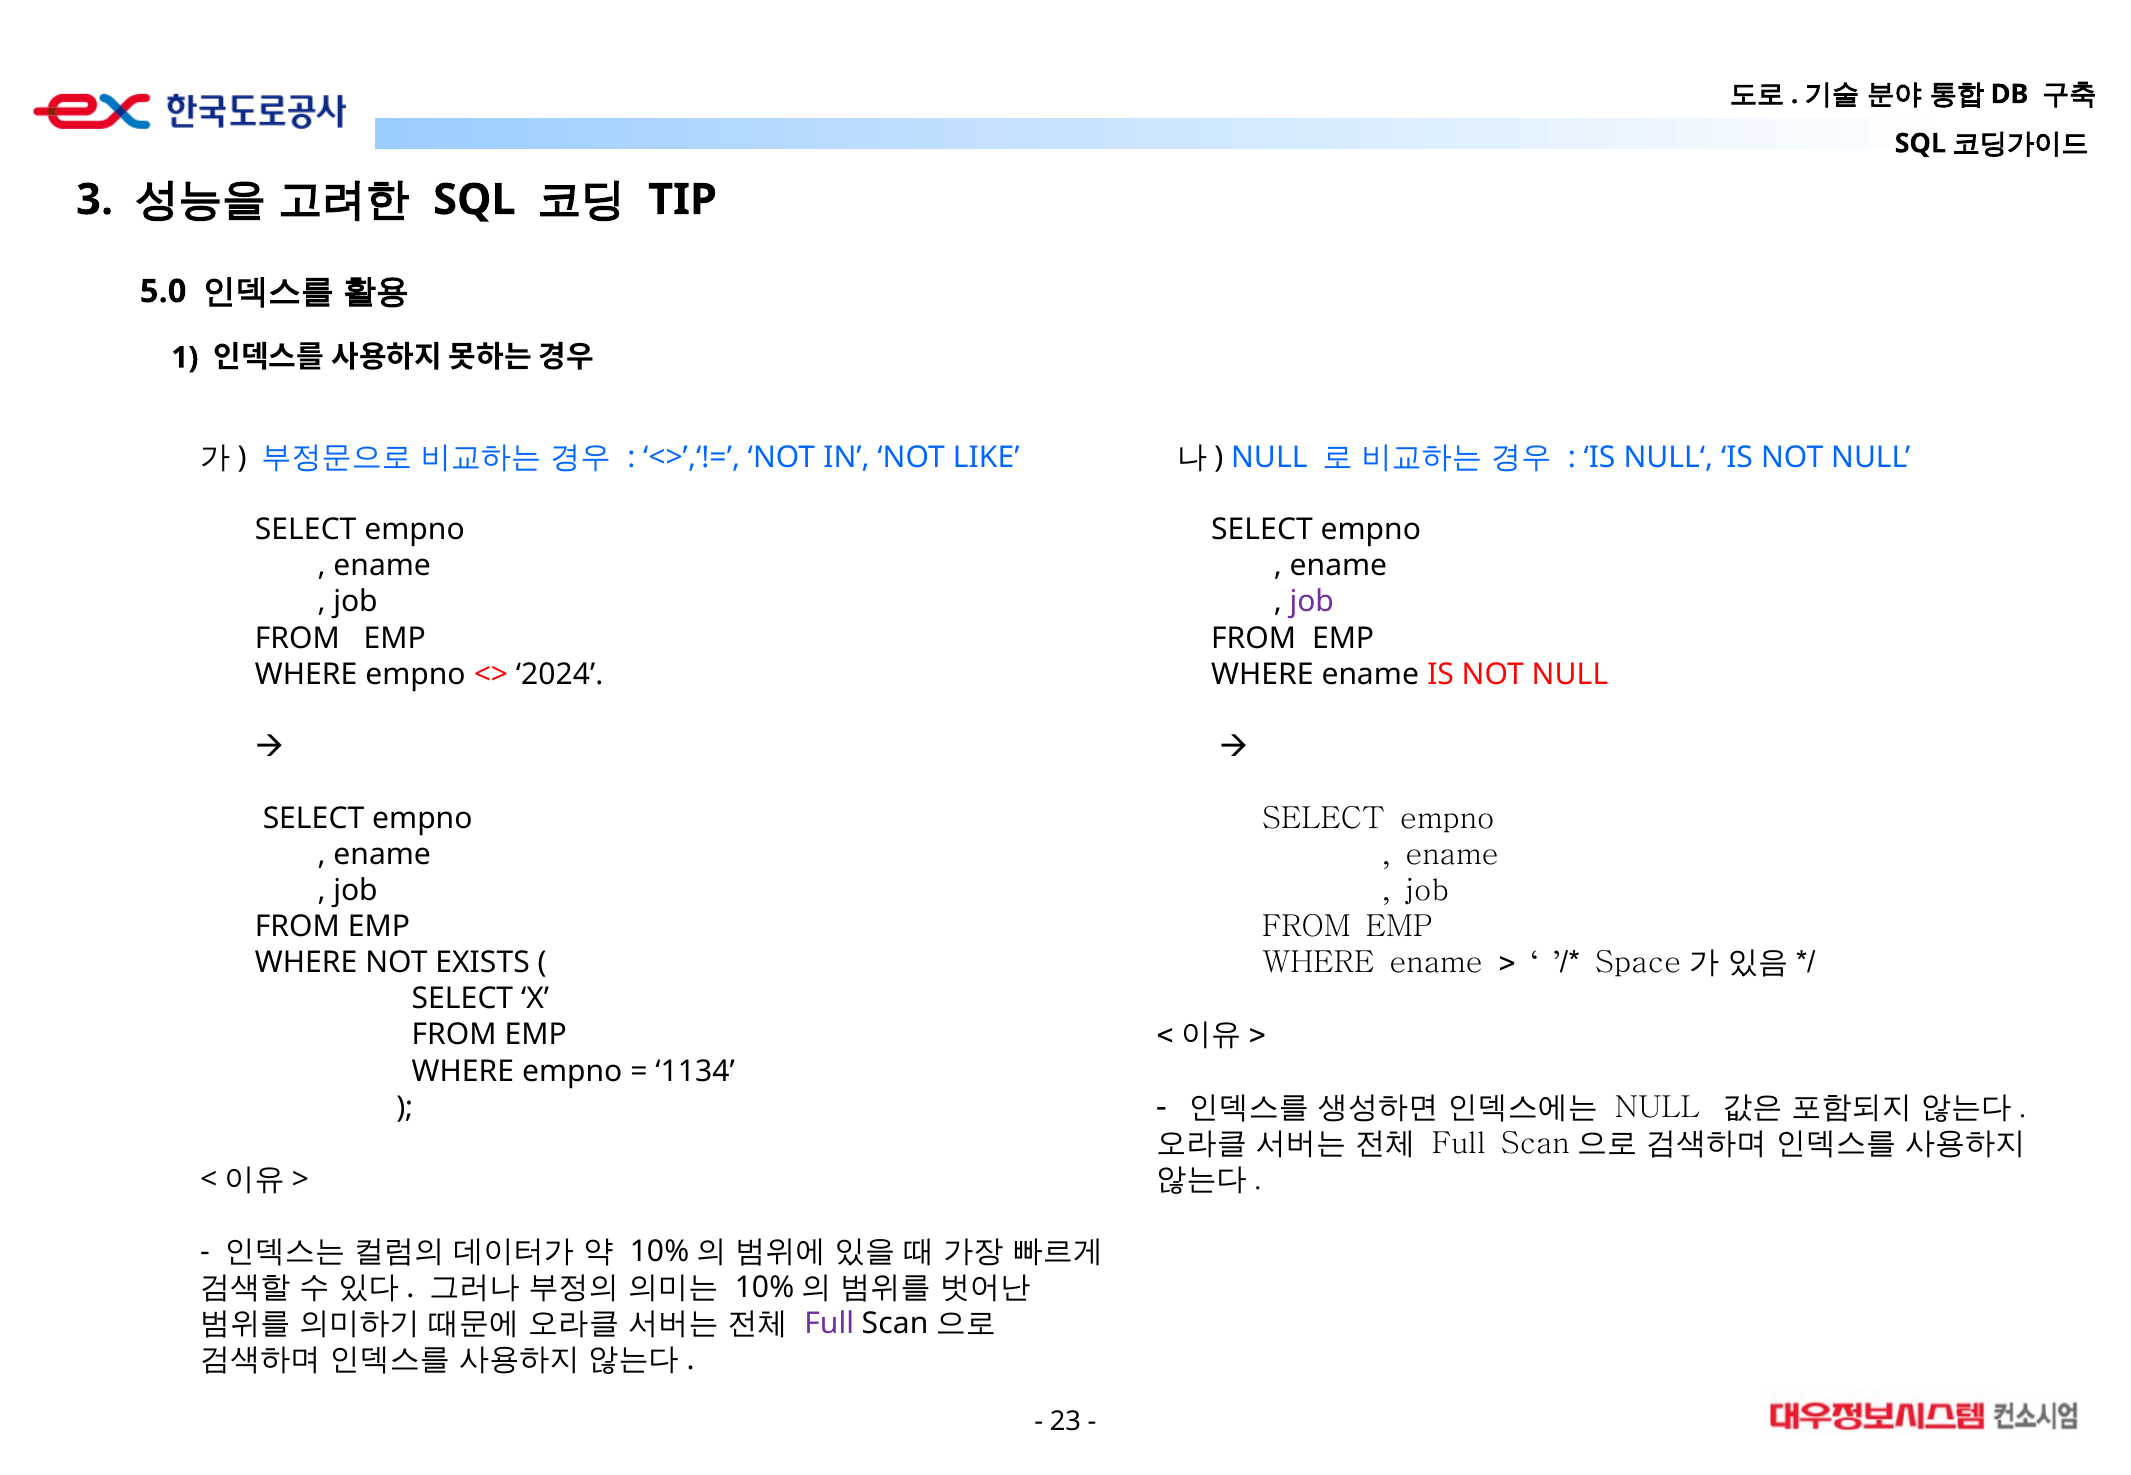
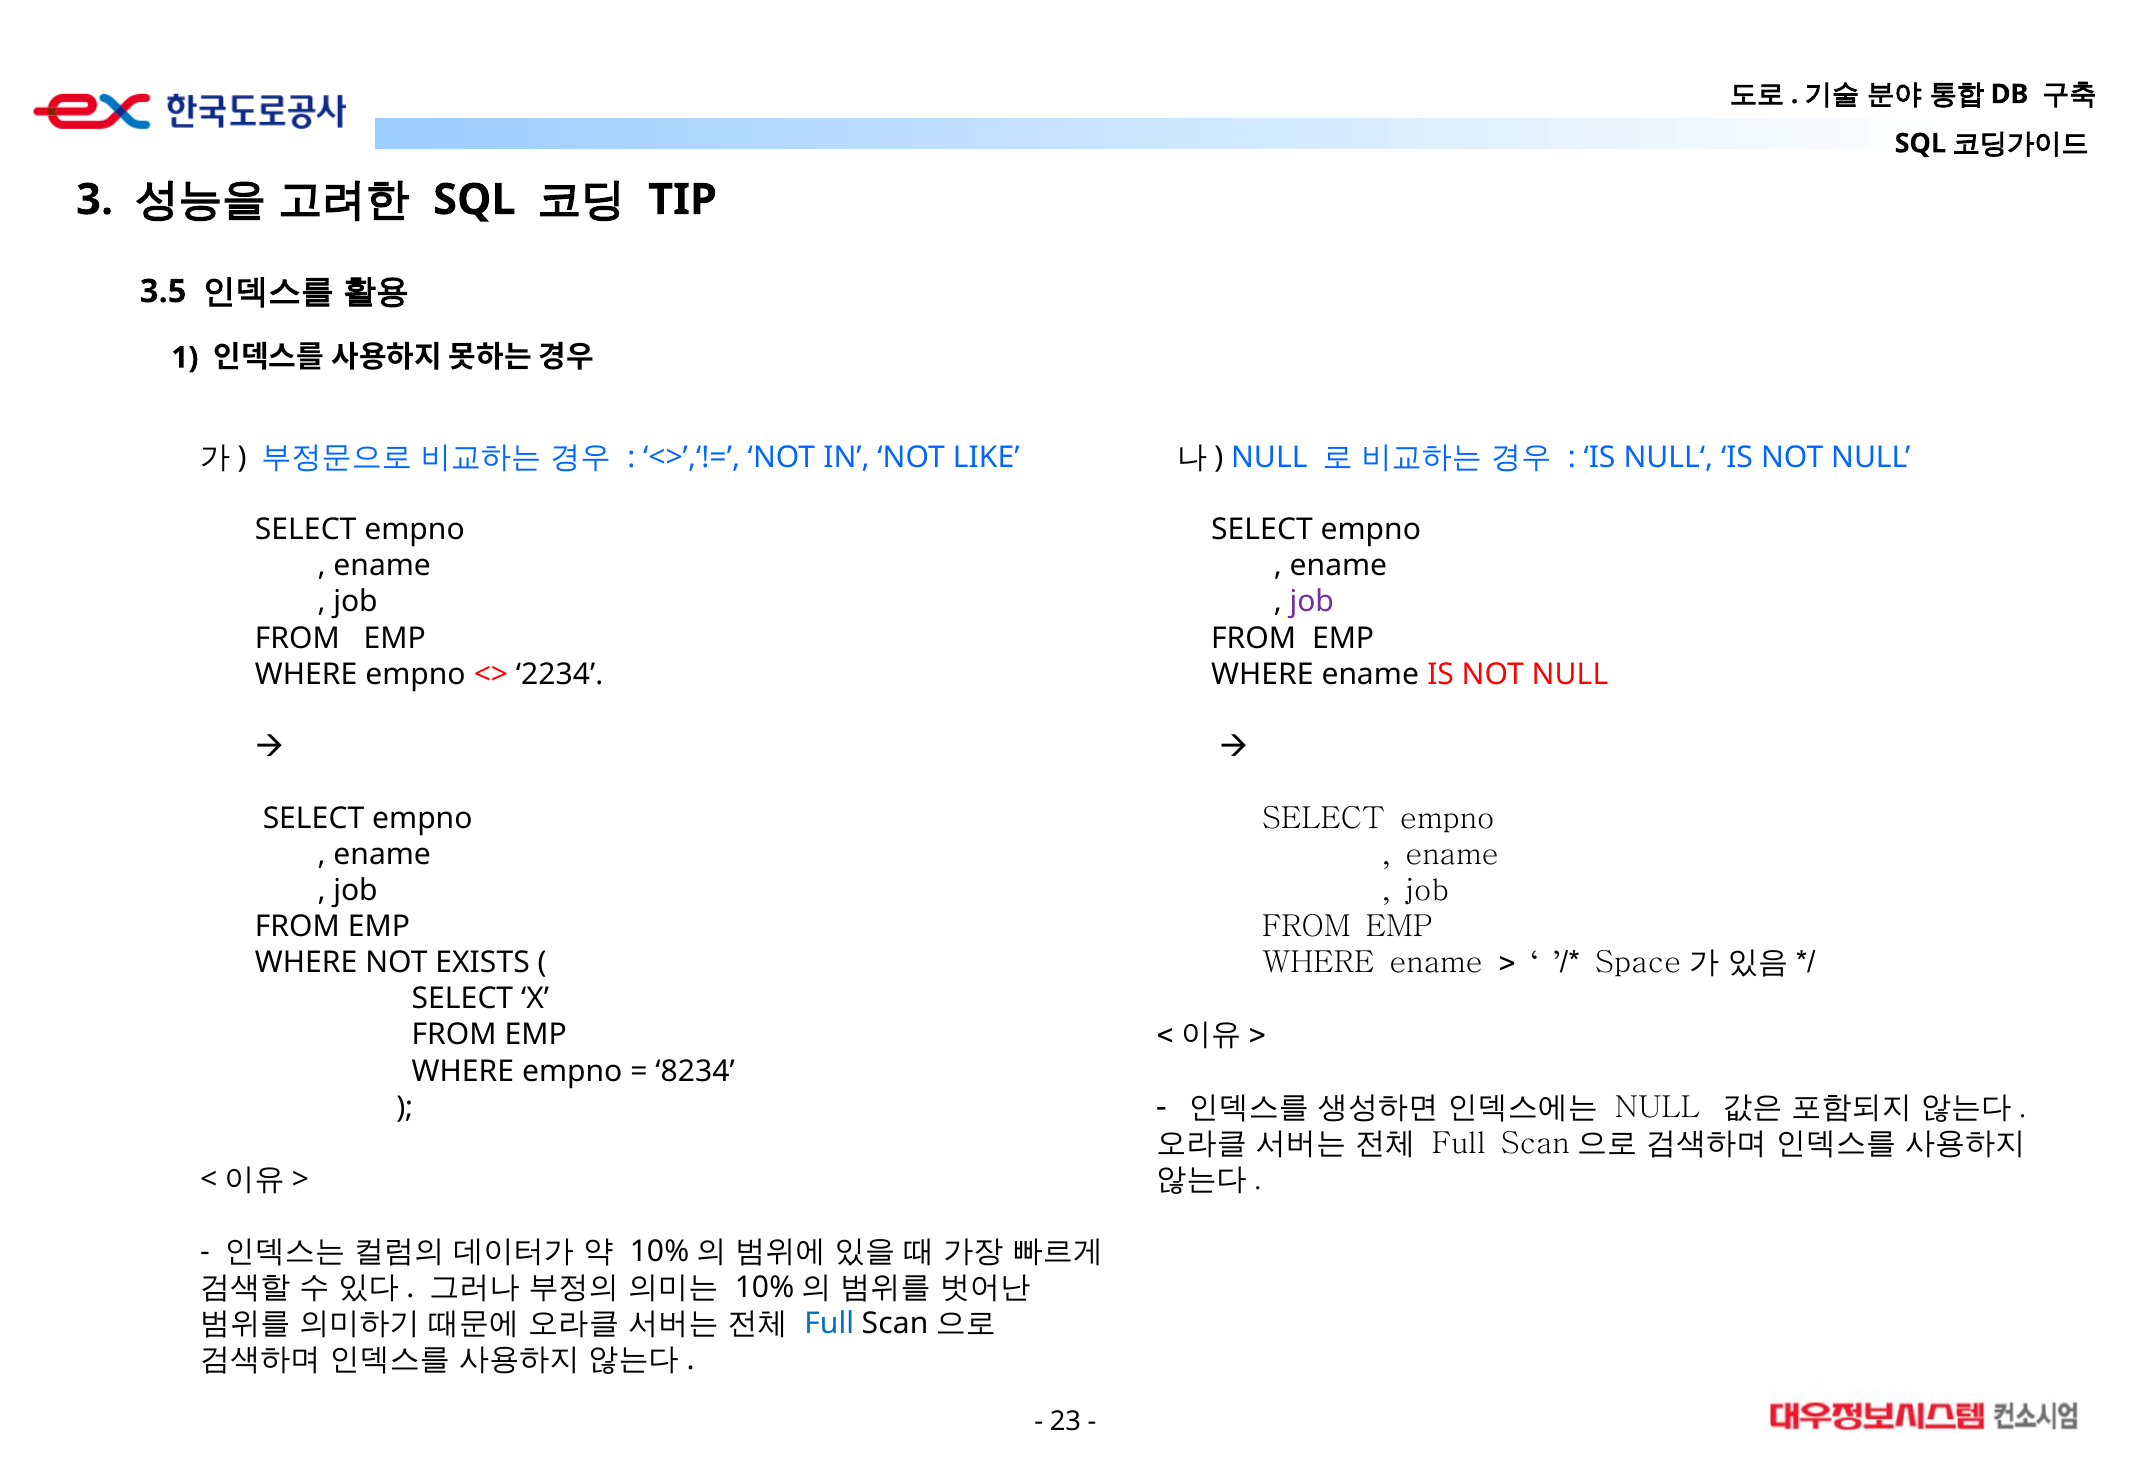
5.0: 5.0 -> 3.5 (163, 291)
2024: 2024 -> 2234 (560, 674)
1134: 1134 -> 8234 (695, 1071)
Full colour: purple -> blue (829, 1324)
